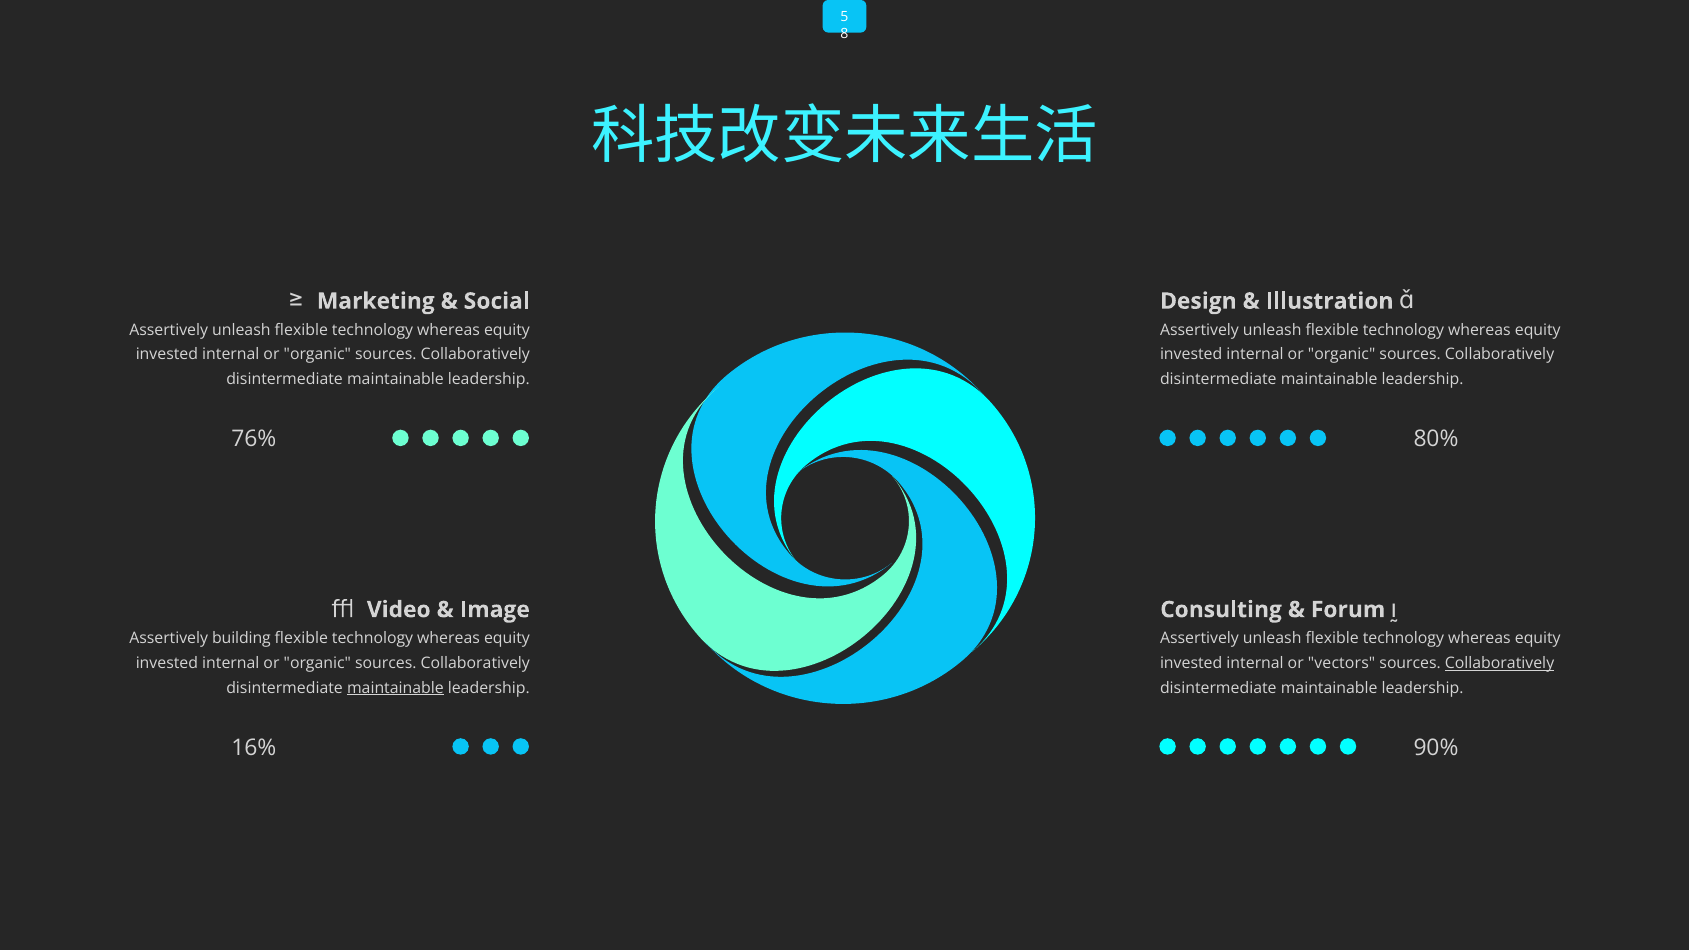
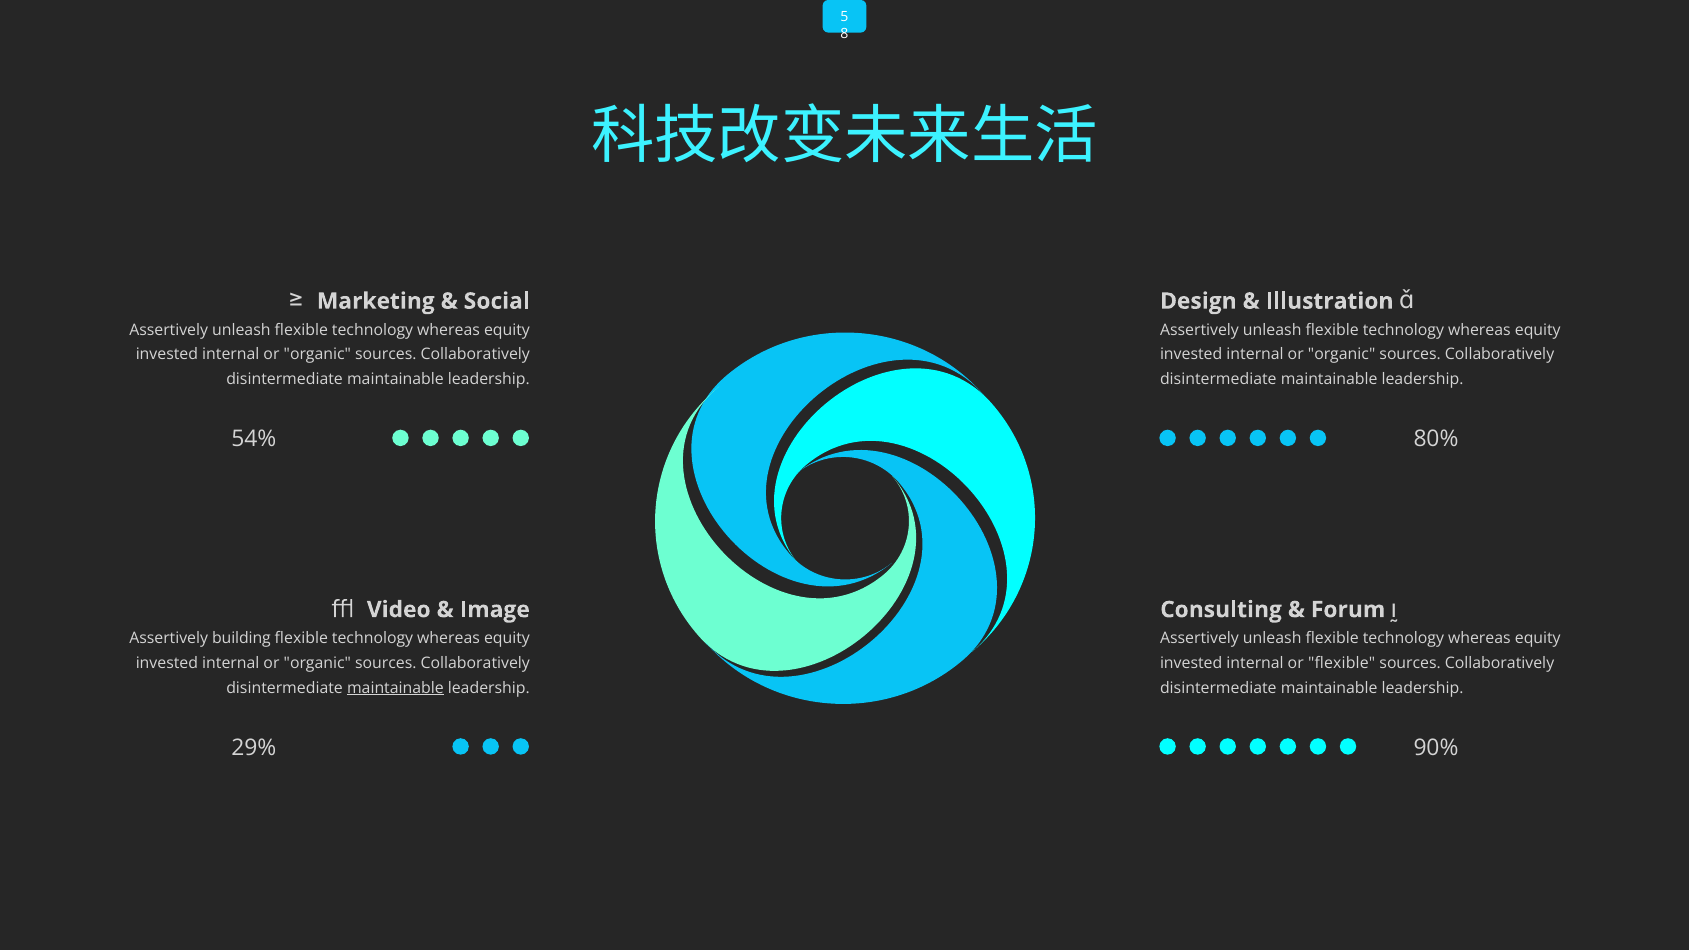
76%: 76% -> 54% (254, 439)
or vectors: vectors -> flexible (1342, 663)
Collaboratively underline: present -> none (1500, 663)
16%: 16% -> 29% (254, 748)
